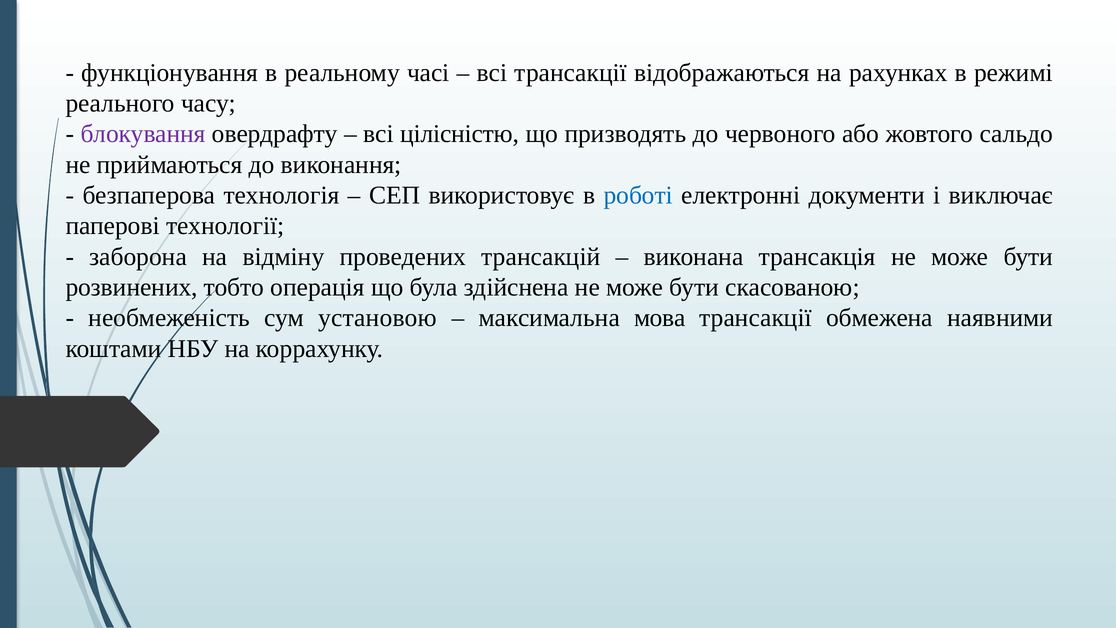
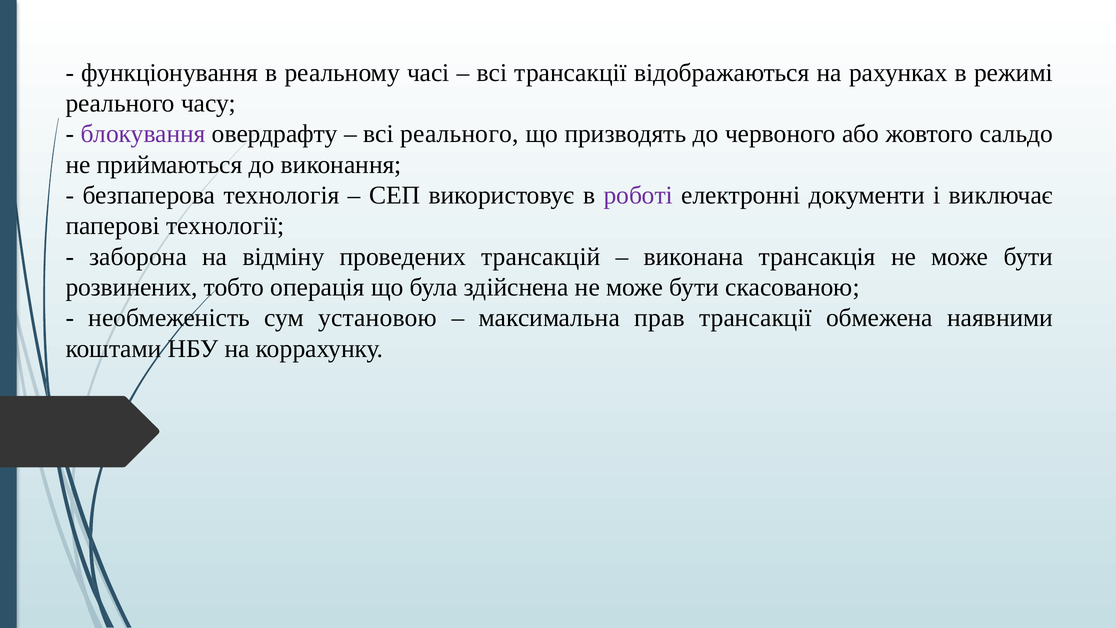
всі цілісністю: цілісністю -> реального (460, 134)
роботі colour: blue -> purple (638, 195)
мова: мова -> прав (660, 318)
